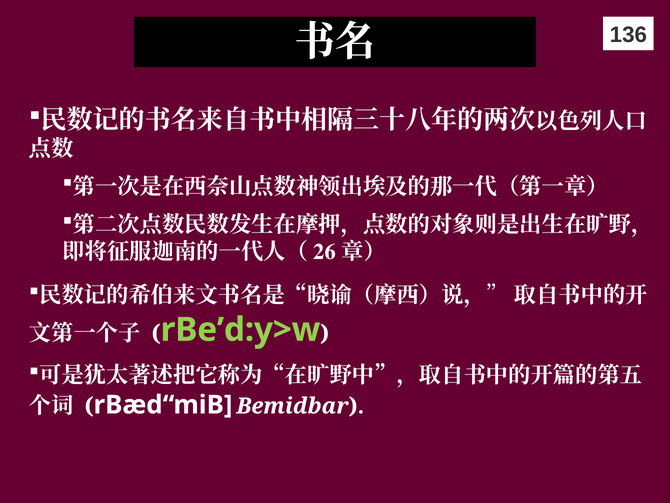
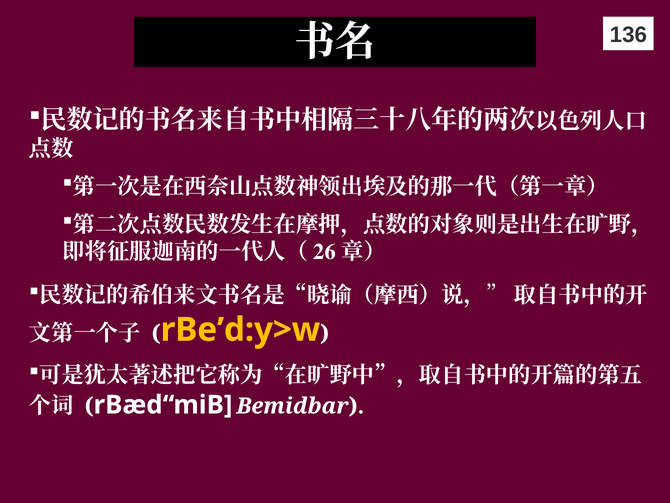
rBe’d:y>w colour: light green -> yellow (240, 329)
